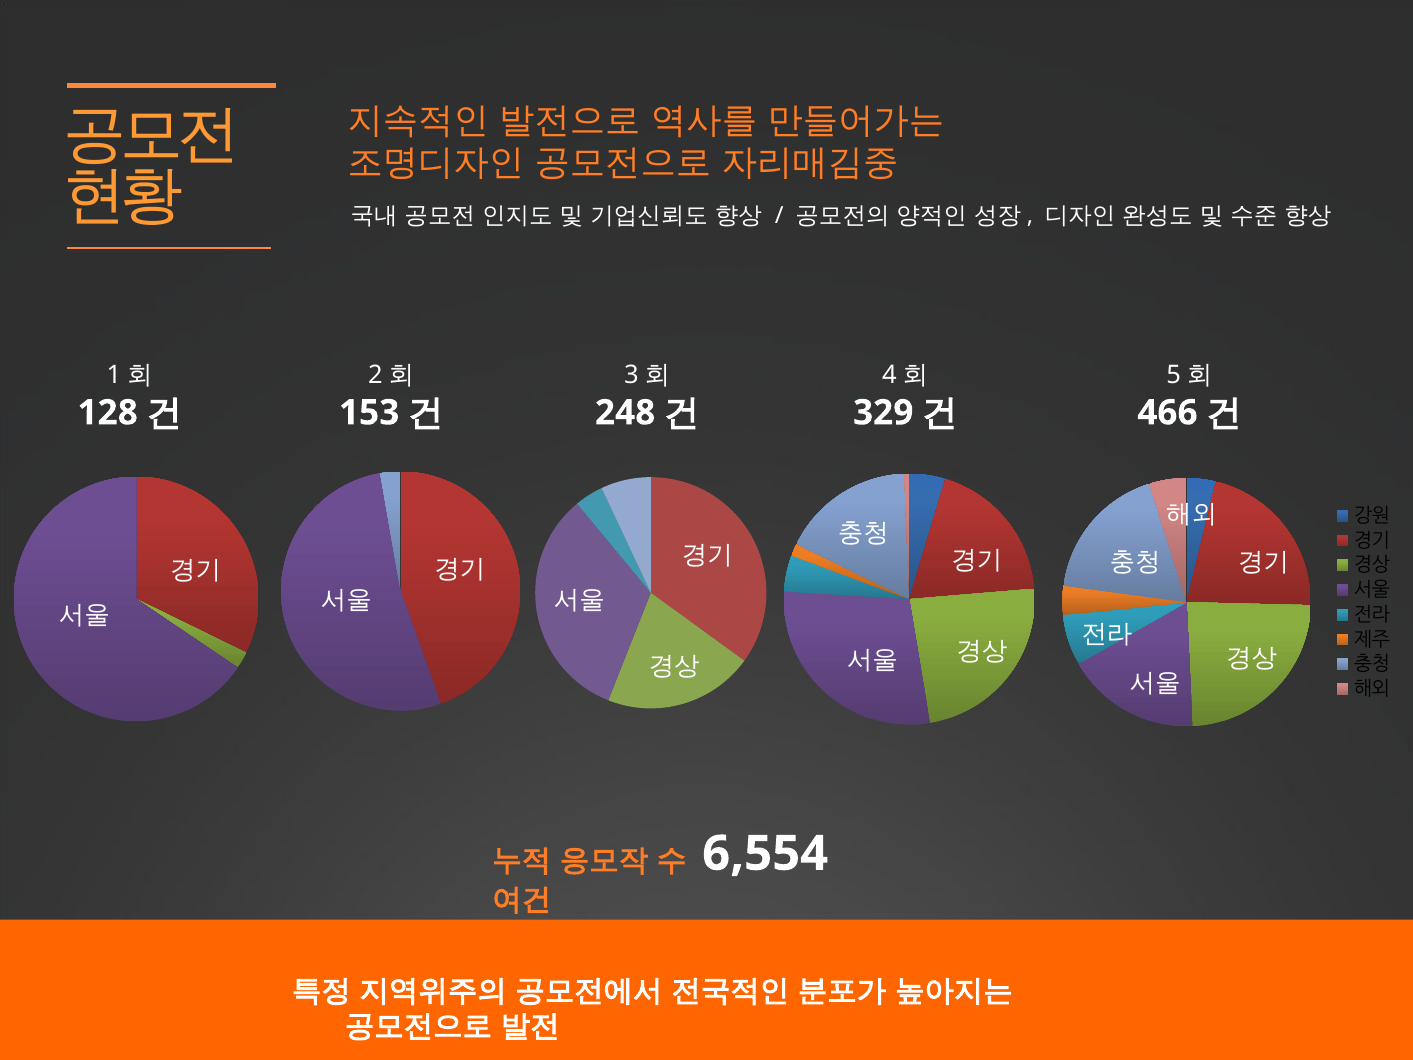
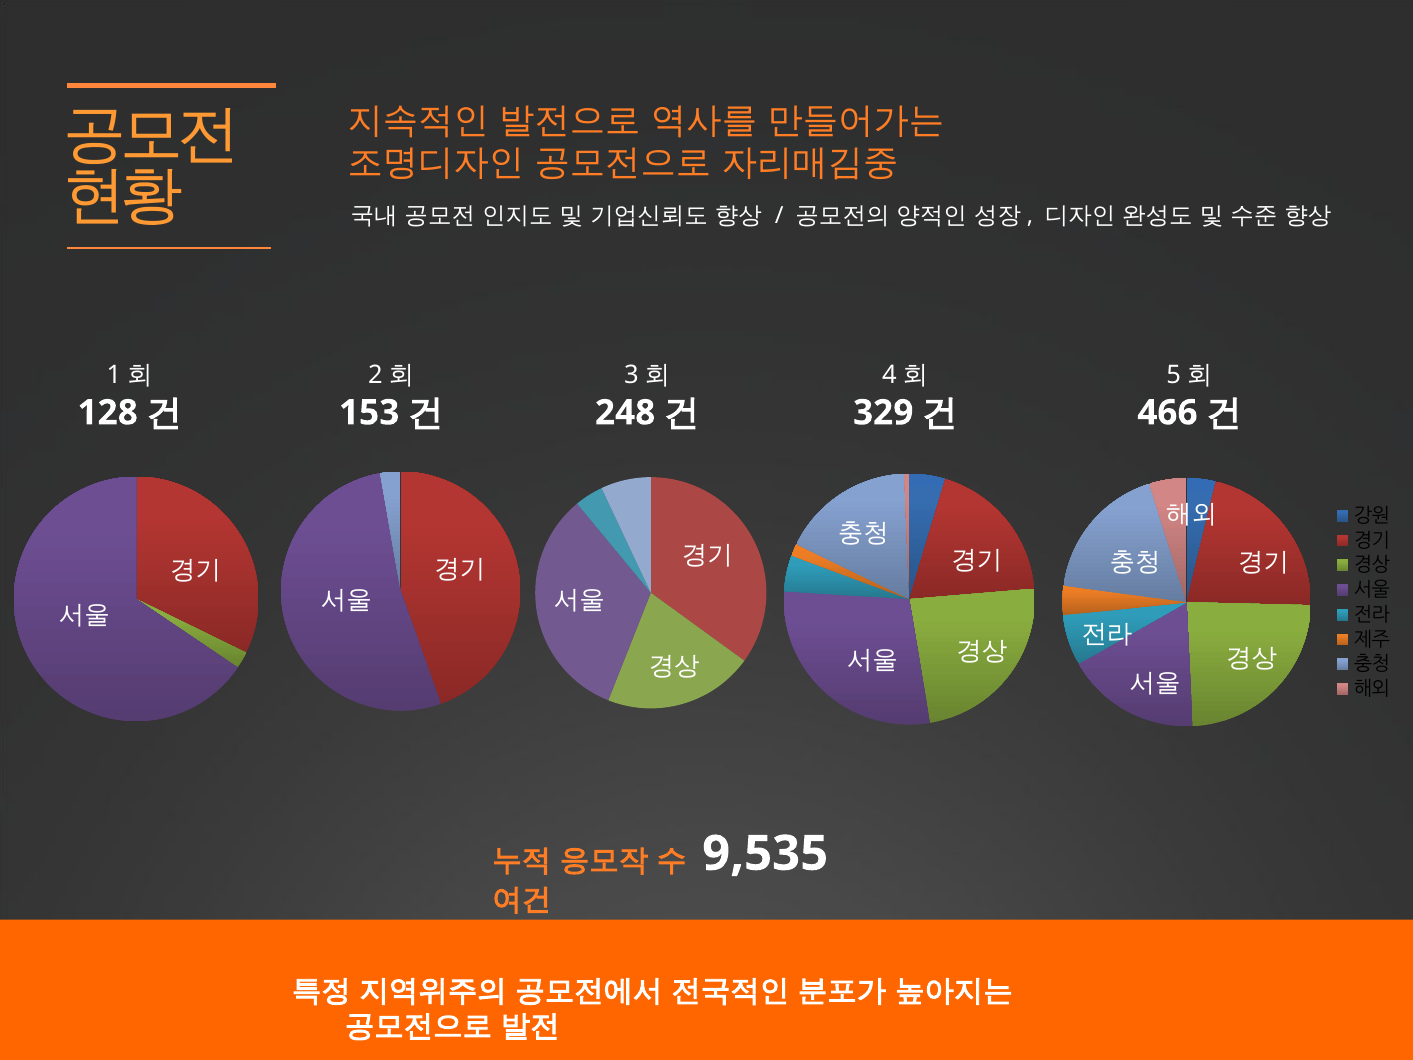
6,554: 6,554 -> 9,535 (765, 853)
